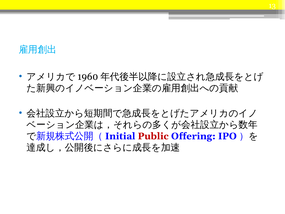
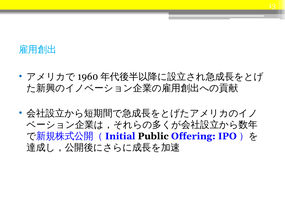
Public colour: red -> black (153, 136)
